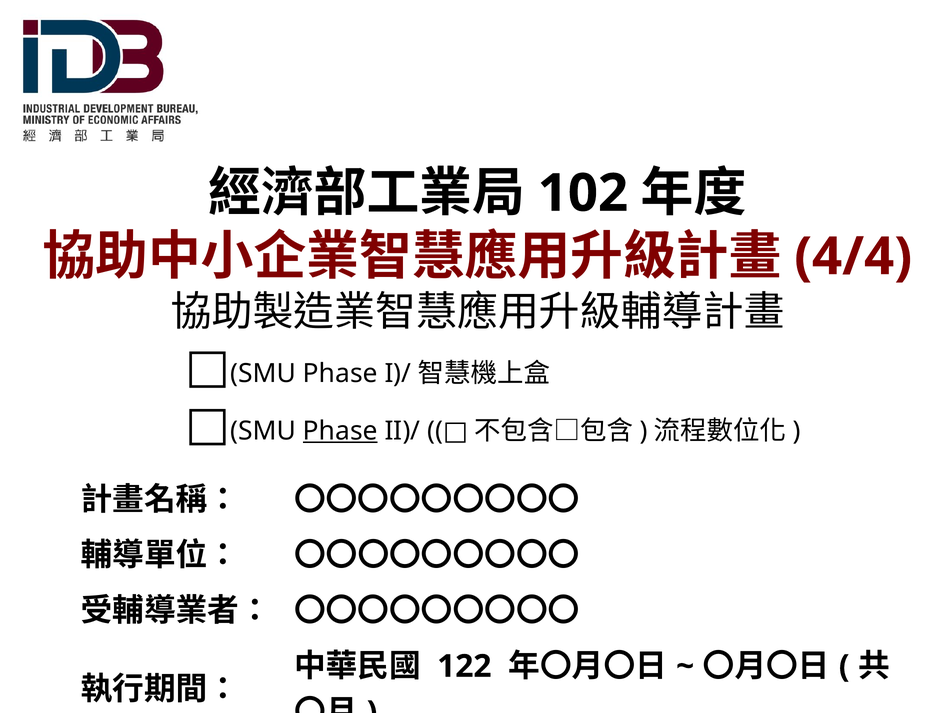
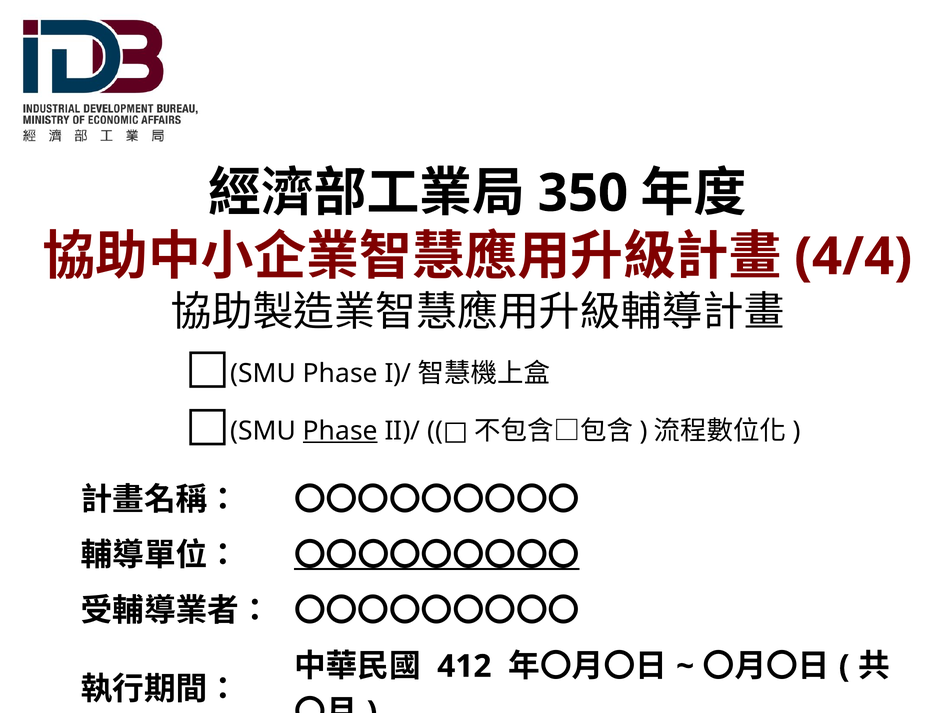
102: 102 -> 350 (583, 193)
〇〇〇〇〇〇〇〇〇 underline: none -> present (437, 556)
122: 122 -> 412 (464, 667)
